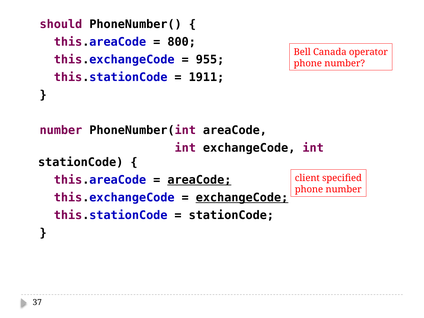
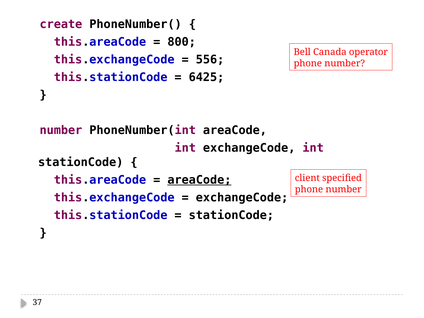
should: should -> create (61, 24)
955: 955 -> 556 (210, 60)
1911: 1911 -> 6425 (206, 77)
exchangeCode underline: present -> none (242, 198)
